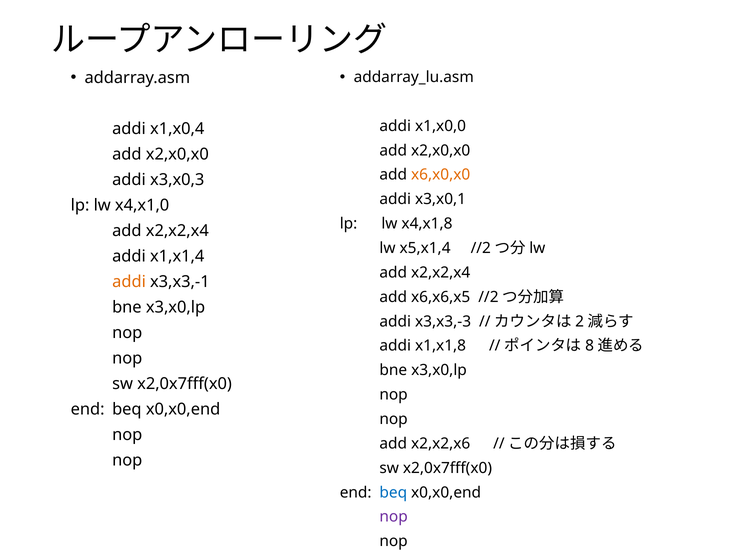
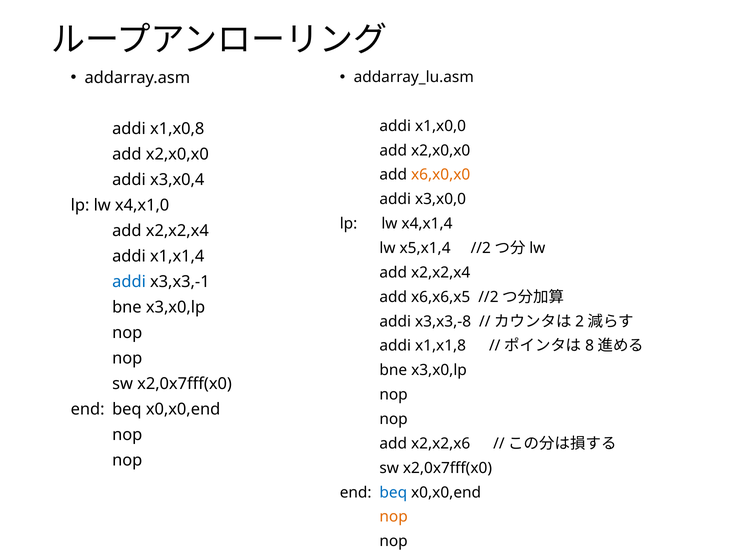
x1,x0,4: x1,x0,4 -> x1,x0,8 (177, 129)
x3,x0,3: x3,x0,3 -> x3,x0,4 (177, 180)
x3,x0,1: x3,x0,1 -> x3,x0,0 (441, 199)
x4,x1,8: x4,x1,8 -> x4,x1,4 (427, 224)
addi colour: orange -> blue (129, 282)
x3,x3,-3: x3,x3,-3 -> x3,x3,-8 (443, 321)
nop colour: purple -> orange (394, 517)
